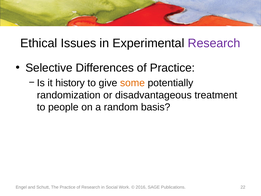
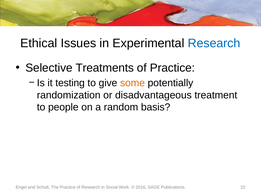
Research colour: purple -> blue (214, 43)
Differences: Differences -> Treatments (105, 68)
history: history -> testing (70, 83)
